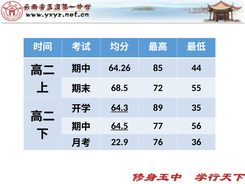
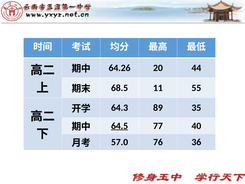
85: 85 -> 20 (158, 68)
72: 72 -> 11 (158, 88)
64.3 underline: present -> none (120, 108)
56: 56 -> 40 (196, 126)
22.9: 22.9 -> 57.0 (120, 142)
